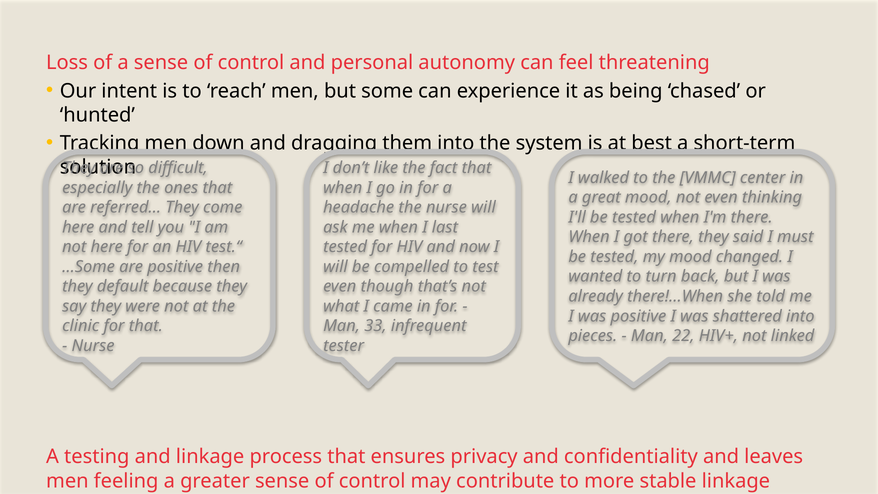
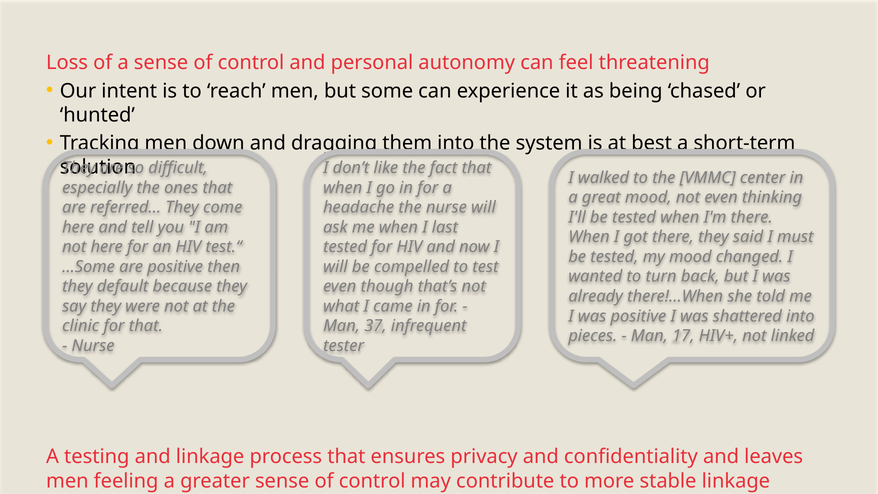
33: 33 -> 37 (375, 326)
22: 22 -> 17 (683, 336)
